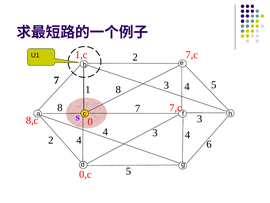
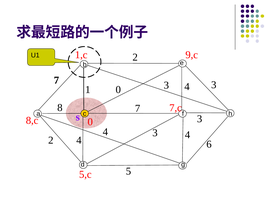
7,c: 7,c -> 9,c (192, 55)
1 8: 8 -> 0 (118, 89)
4 5: 5 -> 3 (214, 85)
0,c: 0,c -> 5,c (85, 174)
